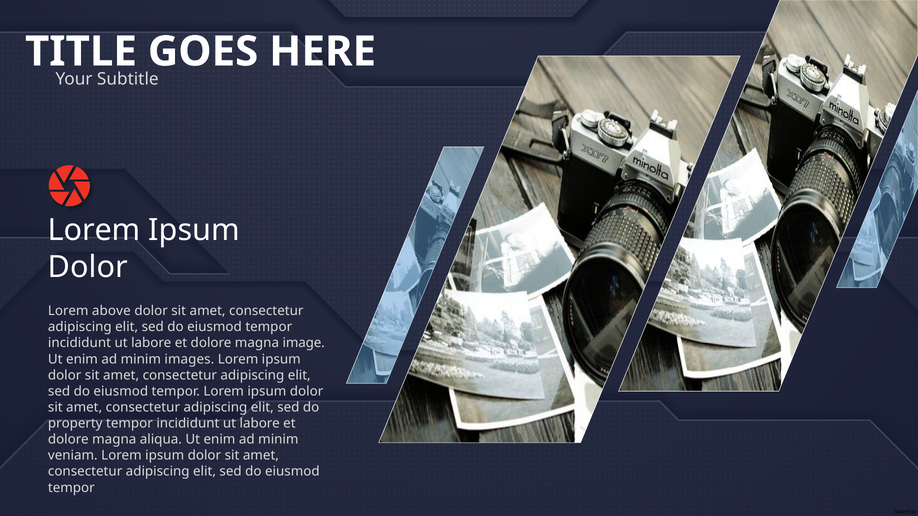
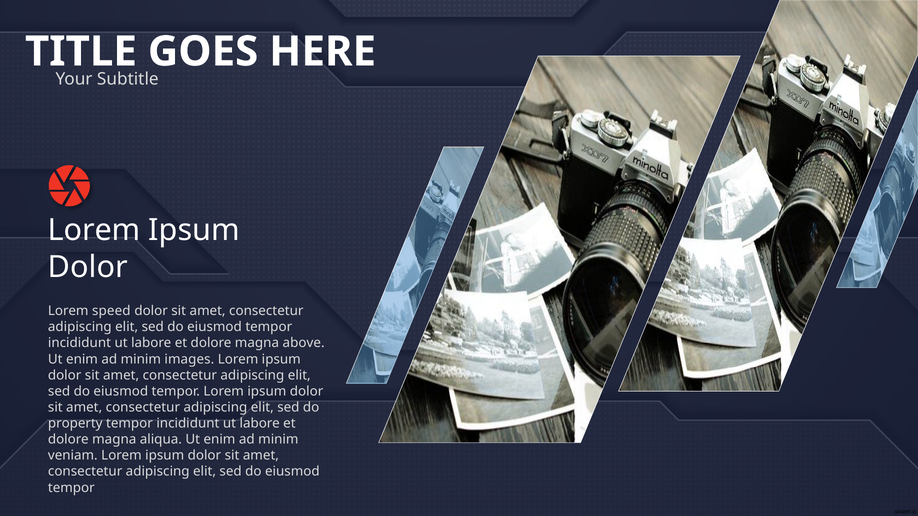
above: above -> speed (111, 311)
image: image -> above (304, 343)
